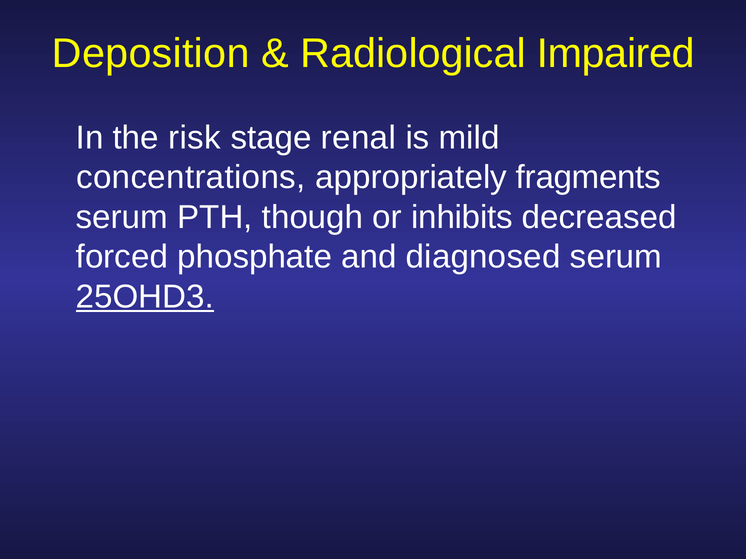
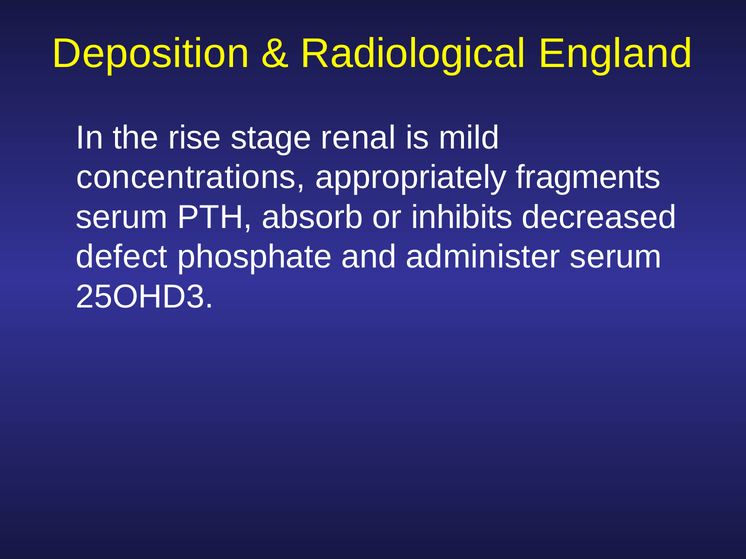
Impaired: Impaired -> England (615, 54)
risk: risk -> rise (195, 138)
though: though -> absorb (313, 217)
forced: forced -> defect (122, 257)
diagnosed: diagnosed -> administer (483, 257)
25OHD3 underline: present -> none (145, 297)
